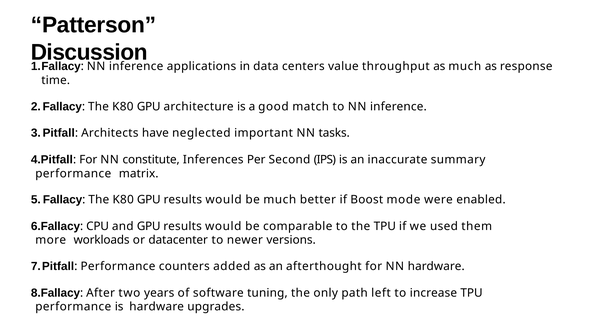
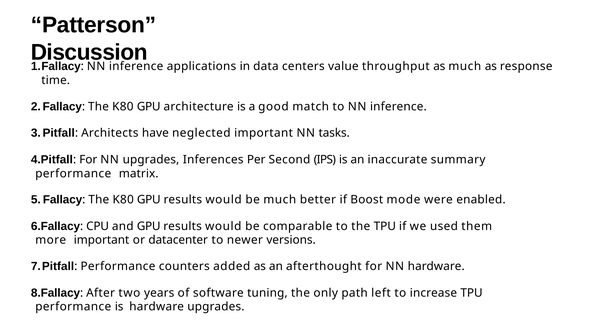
NN constitute: constitute -> upgrades (151, 159)
more workloads: workloads -> important (102, 240)
